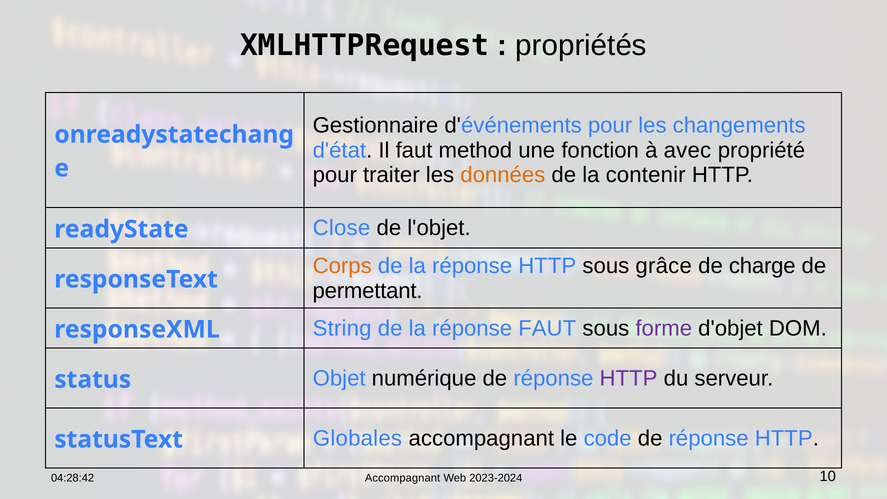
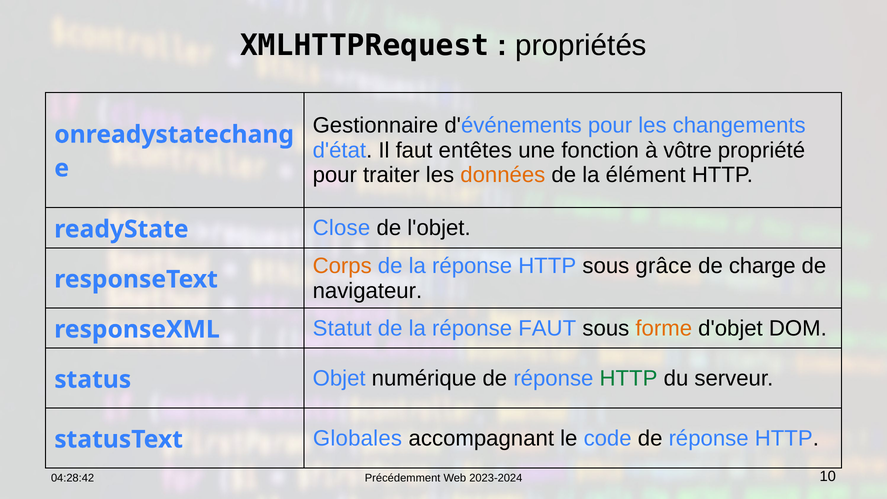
method: method -> entêtes (475, 150)
avec: avec -> vôtre (688, 150)
contenir: contenir -> élément (646, 175)
permettant: permettant -> navigateur (367, 291)
String: String -> Statut (342, 328)
forme colour: purple -> orange (664, 328)
HTTP colour: purple -> green (628, 378)
Accompagnant: Accompagnant -> Précédemment (403, 478)
